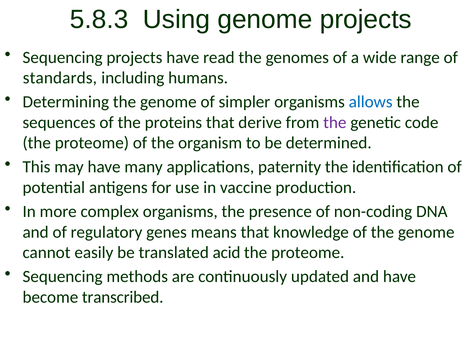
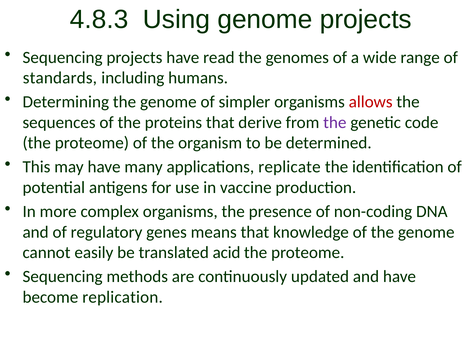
5.8.3: 5.8.3 -> 4.8.3 (99, 20)
allows colour: blue -> red (371, 102)
paternity: paternity -> replicate (289, 167)
transcribed: transcribed -> replication (123, 297)
